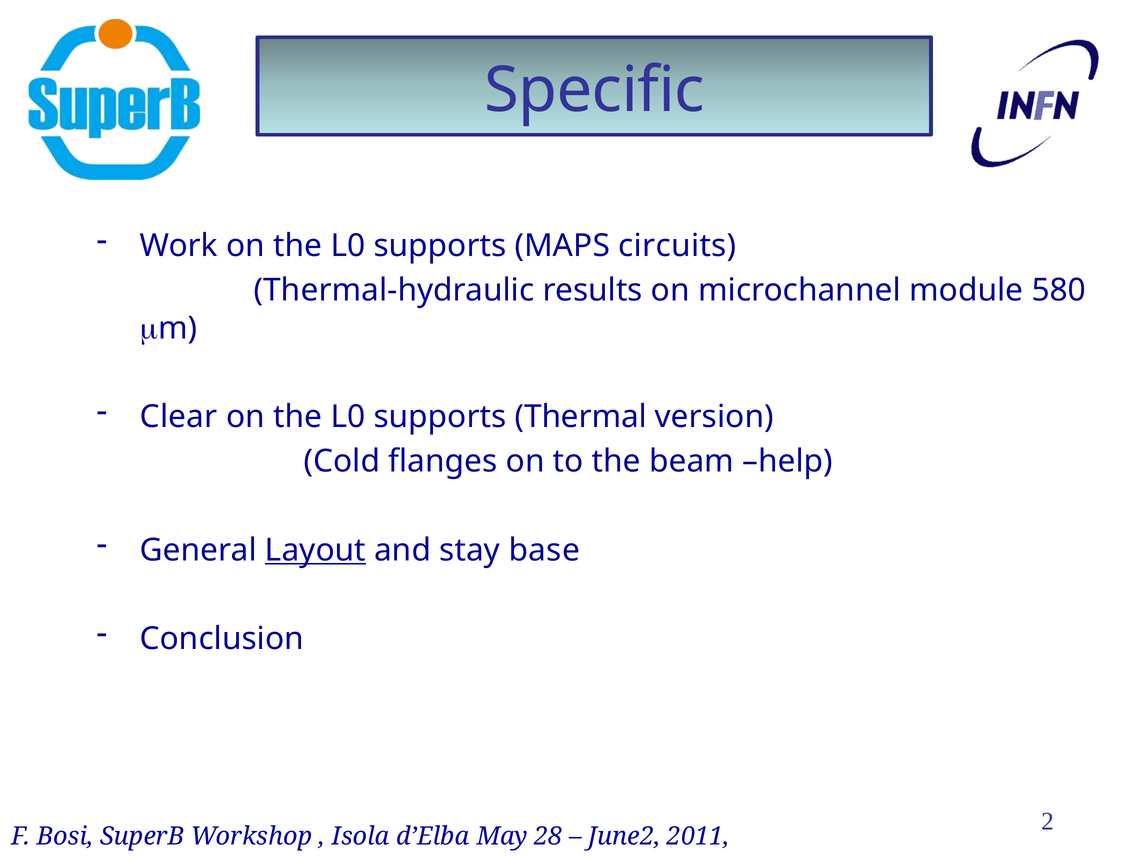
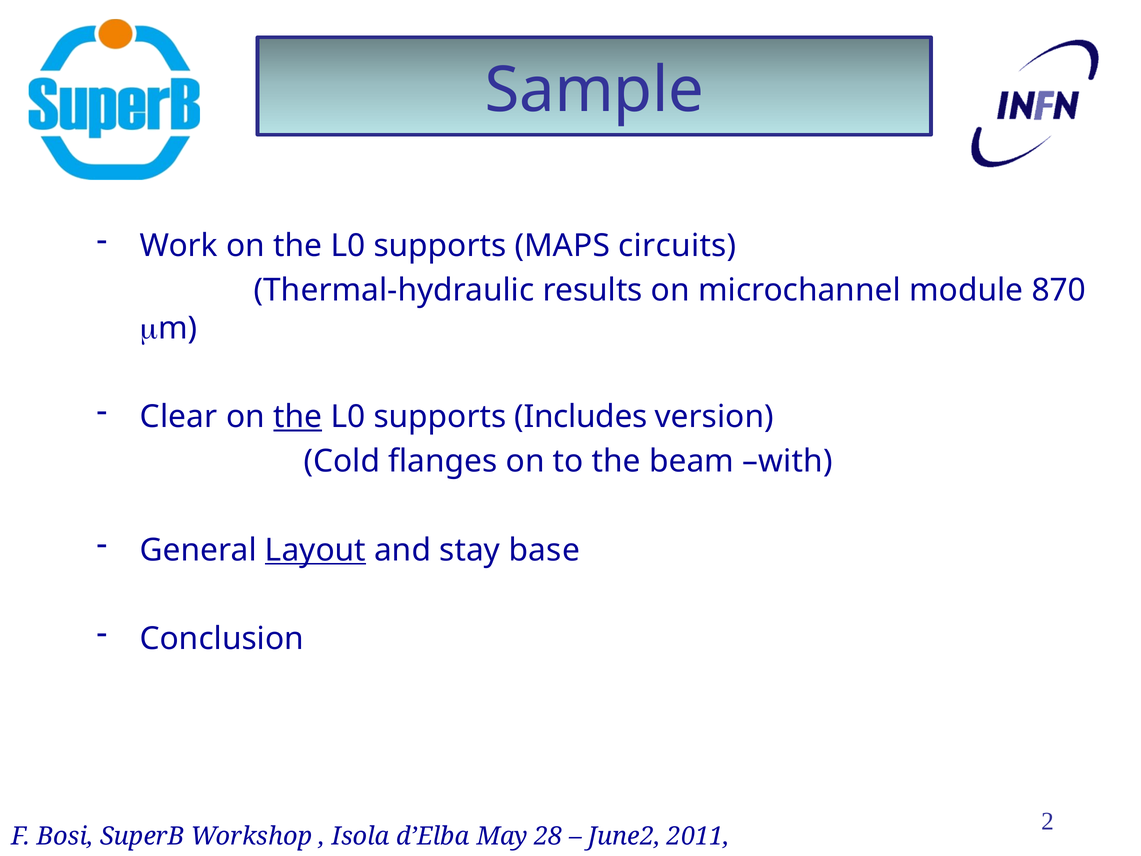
Specific: Specific -> Sample (594, 90)
580: 580 -> 870 (1059, 290)
the underline: none -> present (298, 417)
Thermal: Thermal -> Includes (581, 417)
help: help -> with (787, 461)
